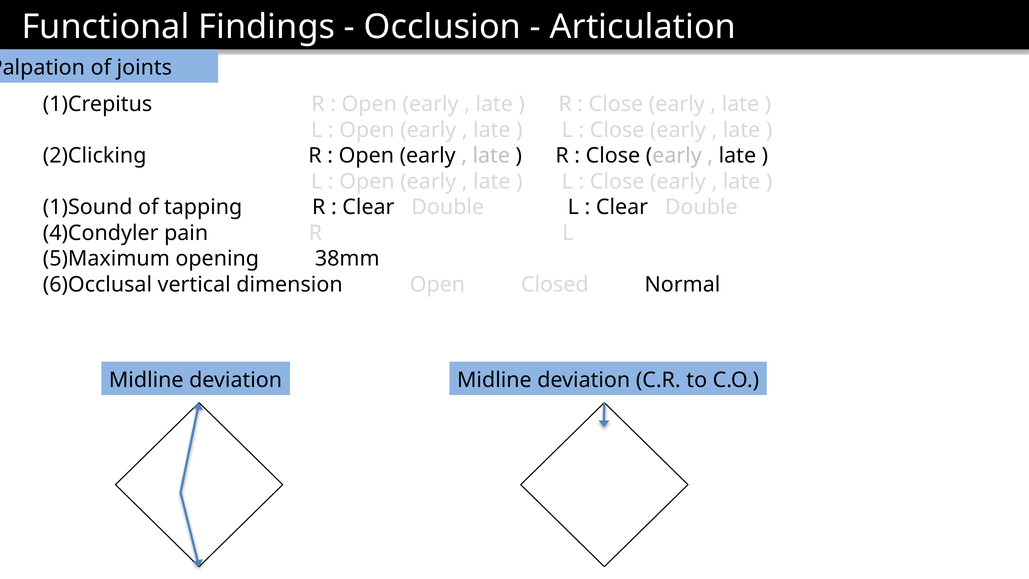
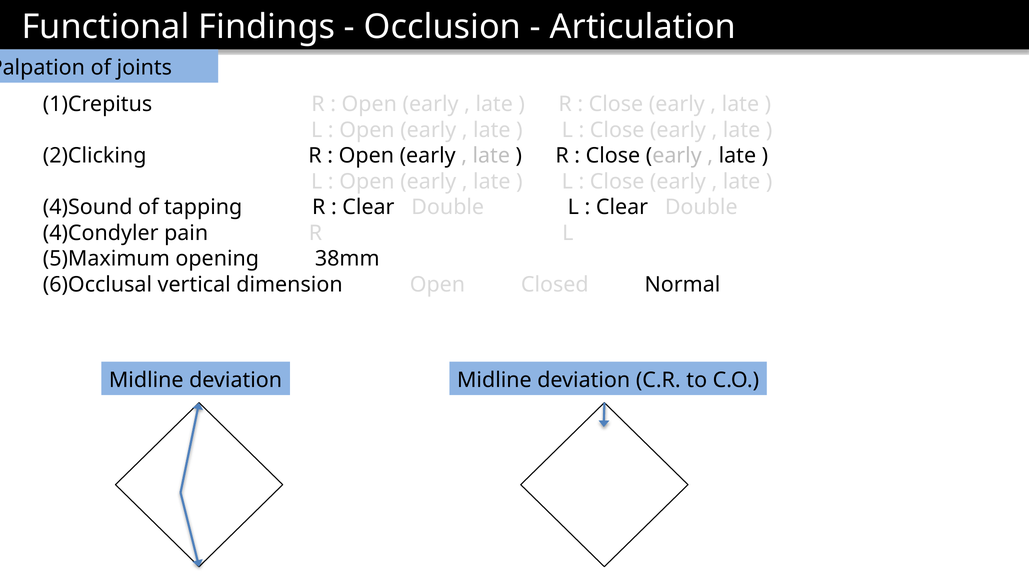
1)Sound: 1)Sound -> 4)Sound (88, 207)
